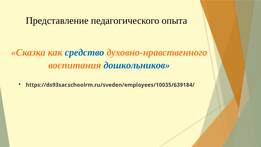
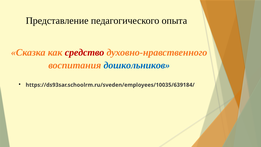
средство colour: blue -> red (85, 52)
